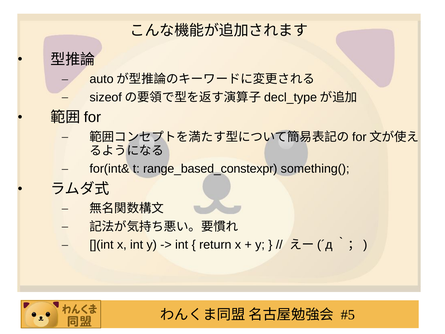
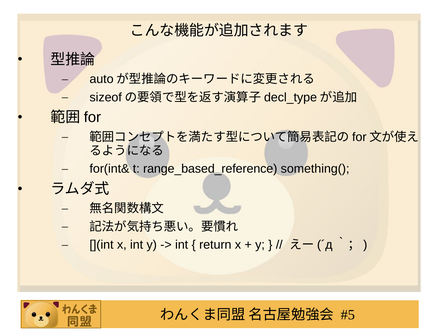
range_based_constexpr: range_based_constexpr -> range_based_reference (210, 169)
